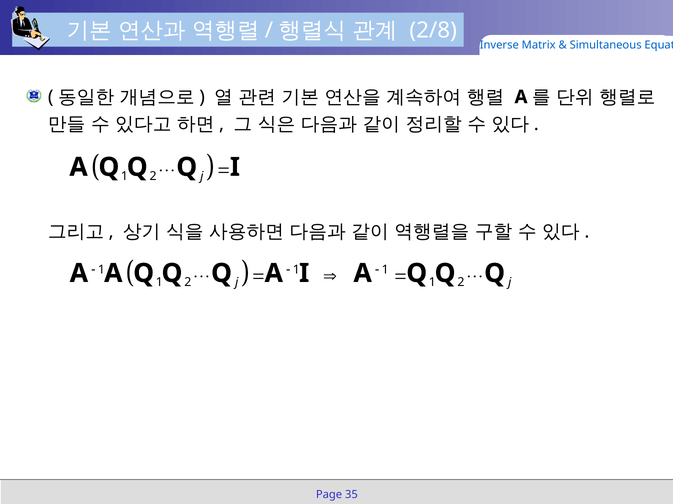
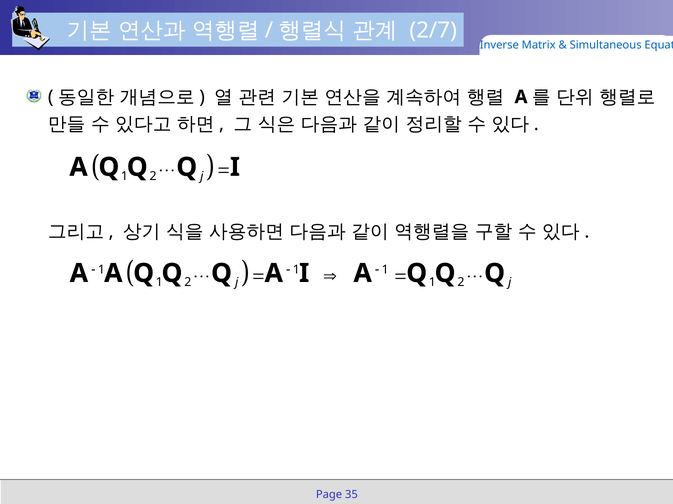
2/8: 2/8 -> 2/7 (433, 30)
